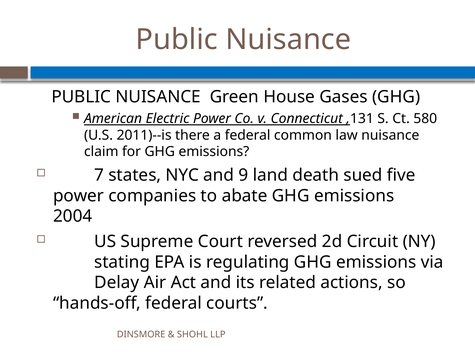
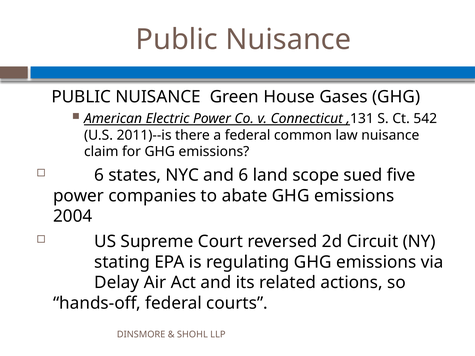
580: 580 -> 542 (425, 119)
7: 7 -> 6 (99, 175)
and 9: 9 -> 6 (243, 175)
death: death -> scope (316, 175)
